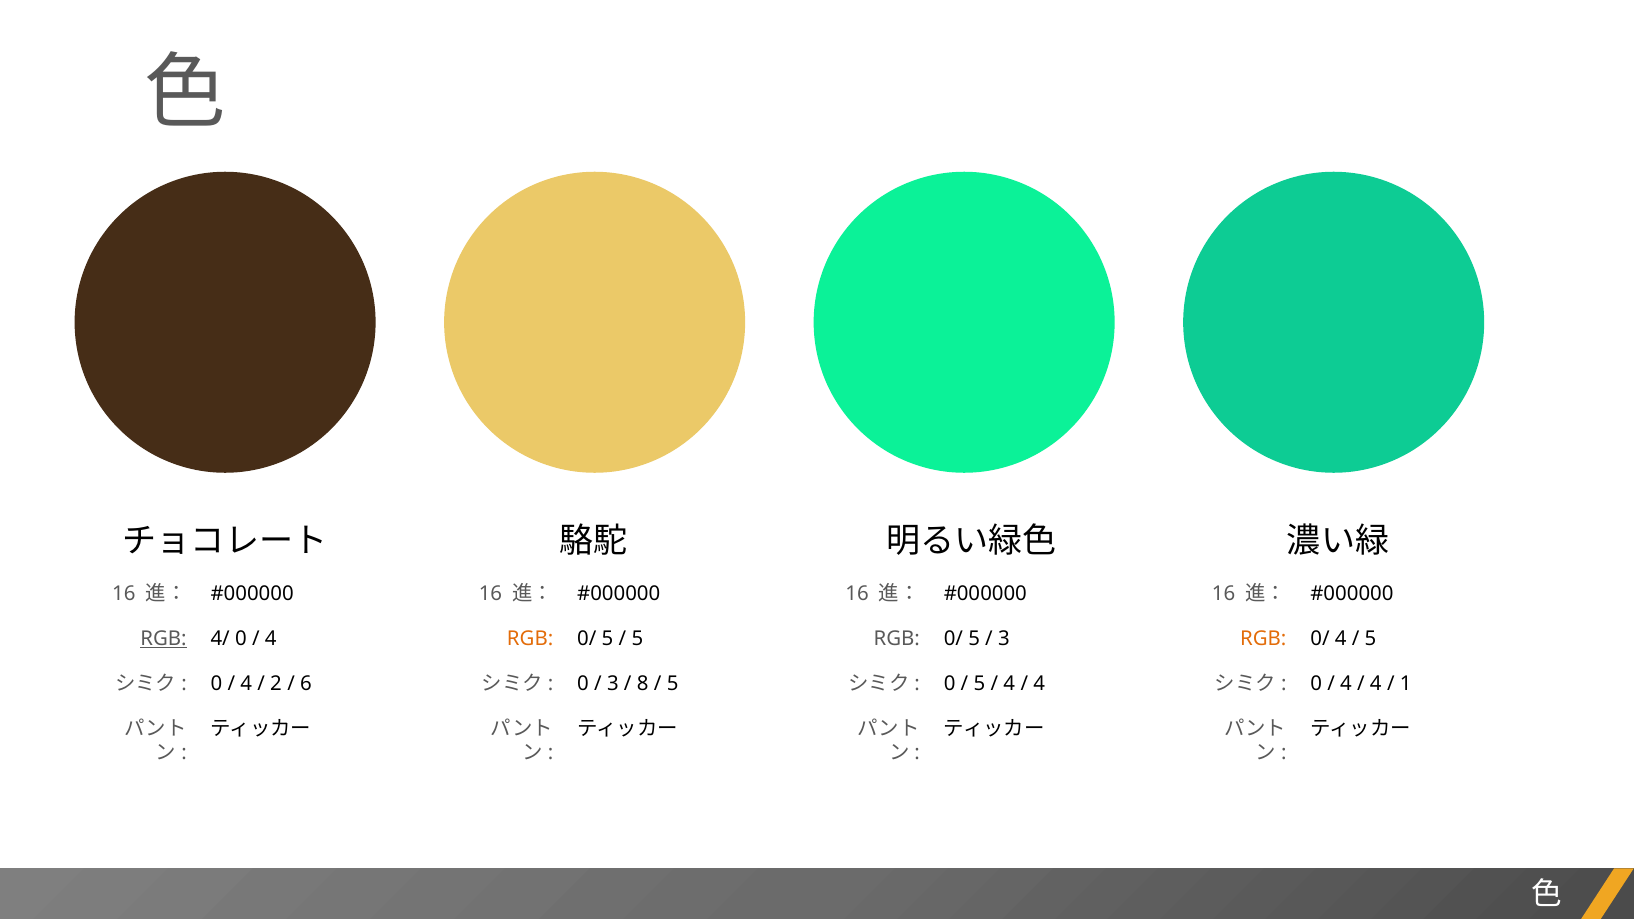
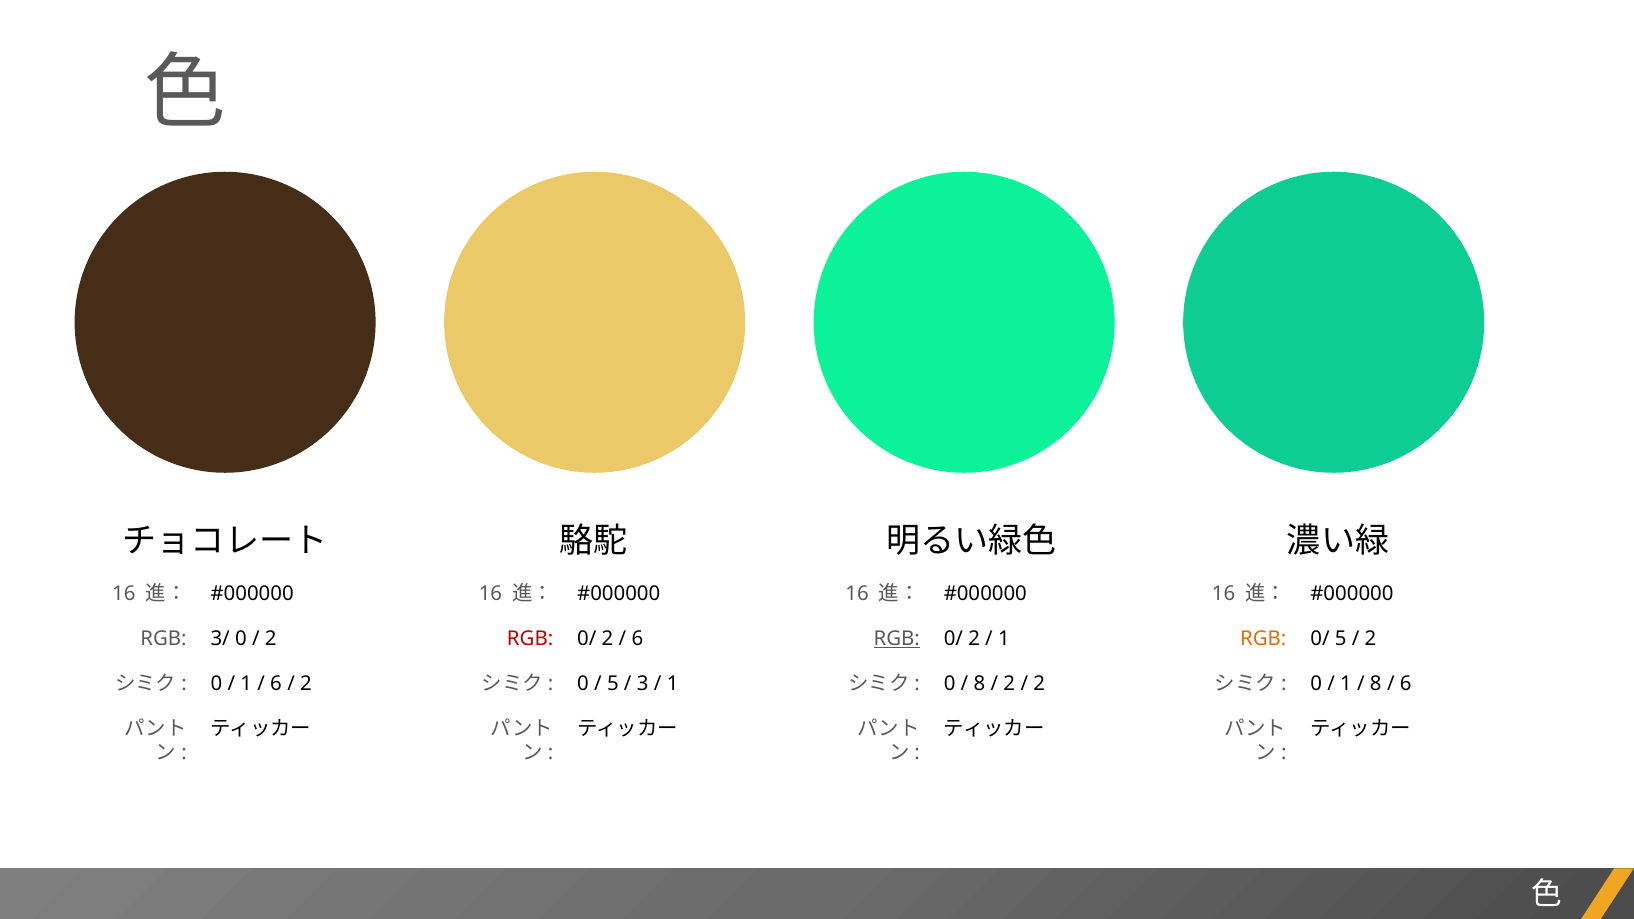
RGB underline: present -> none (164, 639)
4/: 4/ -> 3/ (220, 639)
4: 4 -> 2 (271, 639)
RGB colour: orange -> red (530, 639)
5: 5 -> 2 (608, 639)
5: 5 -> 6 (637, 639)
RGB underline: none -> present (897, 639)
5: 5 -> 2 (974, 639)
3: 3 -> 1 (1004, 639)
0/ 4: 4 -> 5 (1341, 639)
5: 5 -> 2 (1371, 639)
4: 4 -> 1 (246, 684)
2: 2 -> 6 (276, 684)
6: 6 -> 2 (306, 684)
3: 3 -> 5 (613, 684)
8: 8 -> 3 (643, 684)
5: 5 -> 1 (673, 684)
5: 5 -> 8 (979, 684)
4: 4 -> 2 (1009, 684)
4: 4 -> 2 (1039, 684)
4: 4 -> 1 (1346, 684)
4: 4 -> 8 (1376, 684)
1: 1 -> 6 (1406, 684)
